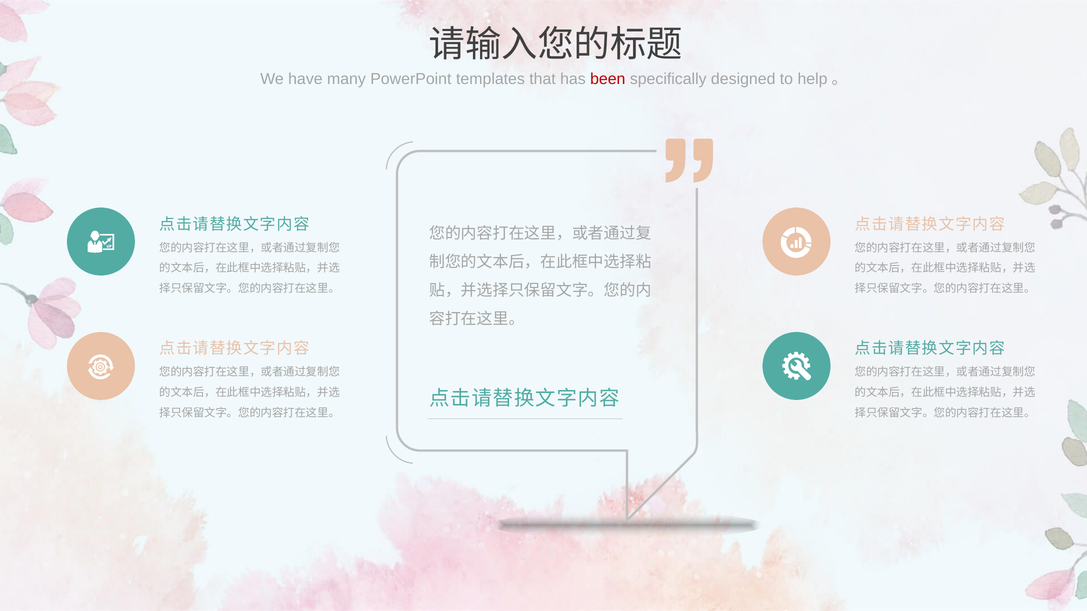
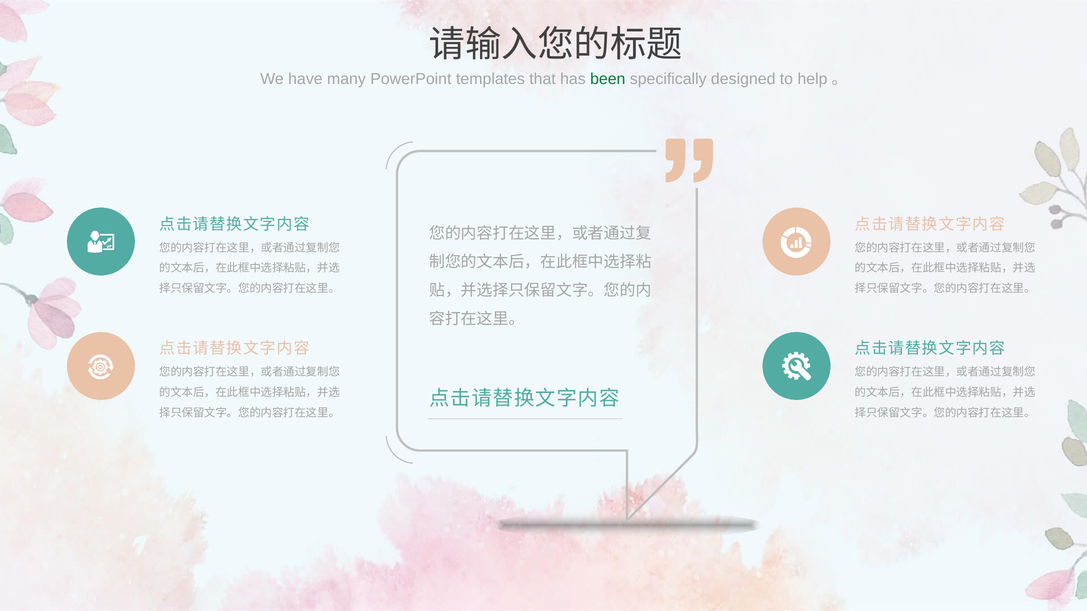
been colour: red -> green (608, 79)
